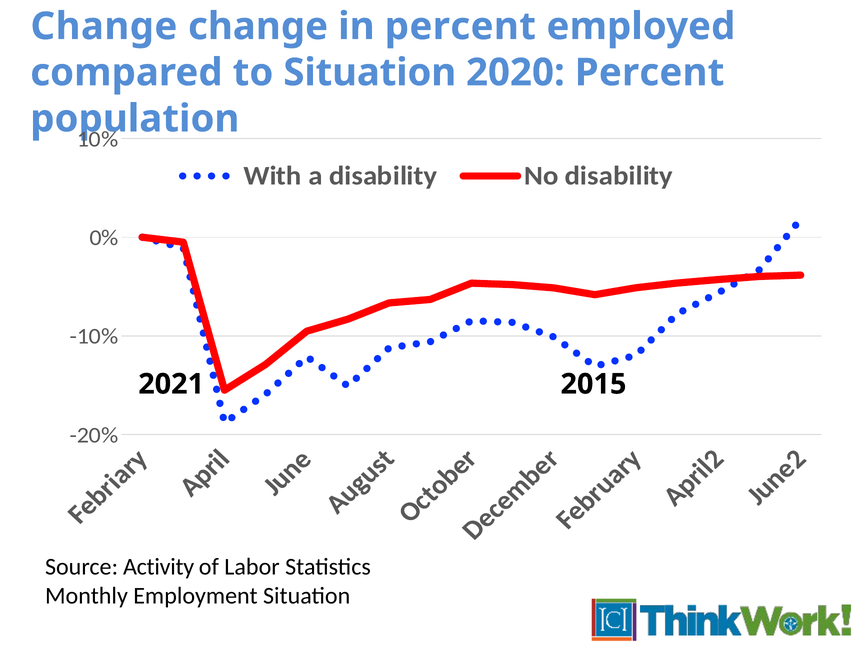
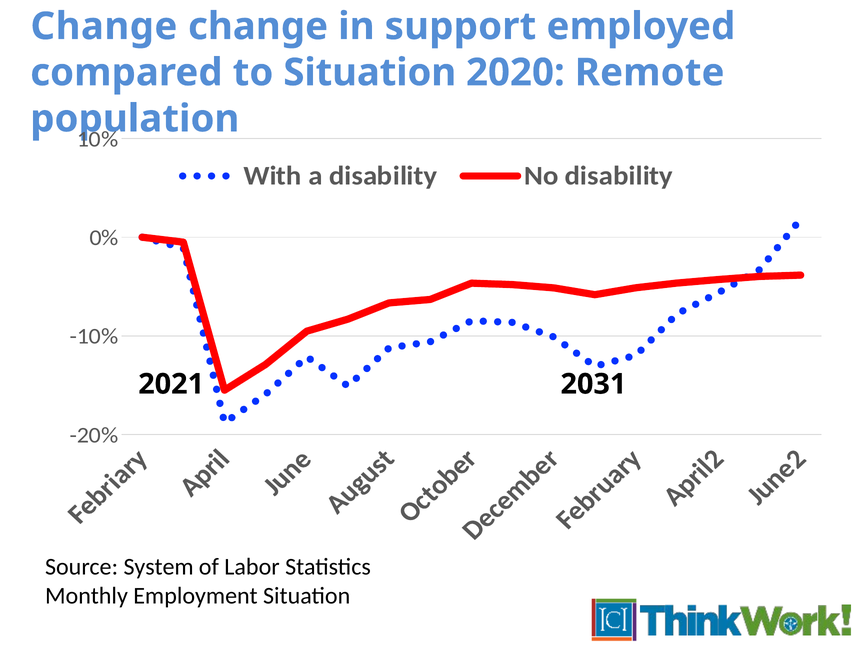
in percent: percent -> support (460, 26)
2020 Percent: Percent -> Remote (650, 73)
2015: 2015 -> 2031 (593, 384)
Activity: Activity -> System (159, 567)
